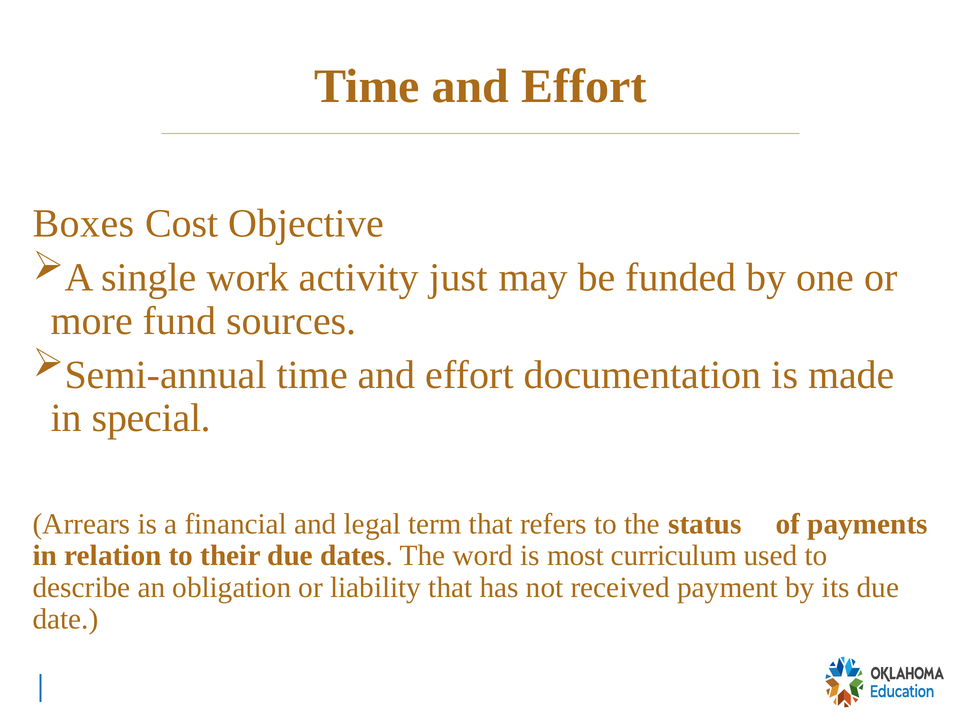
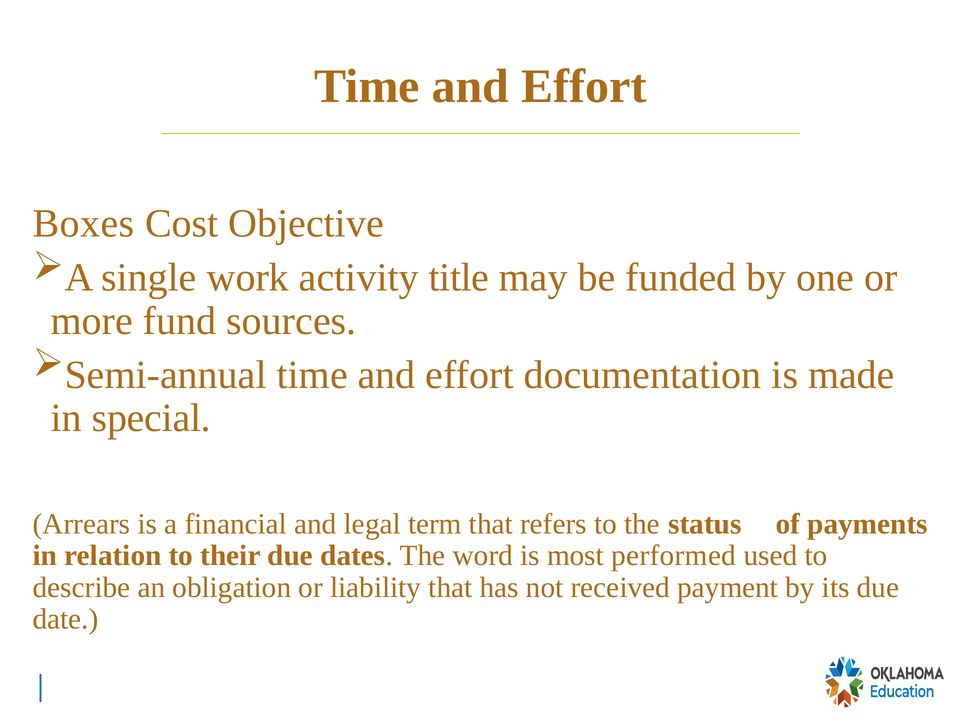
just: just -> title (459, 278)
curriculum: curriculum -> performed (674, 556)
